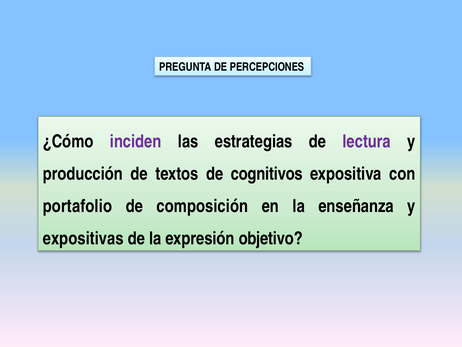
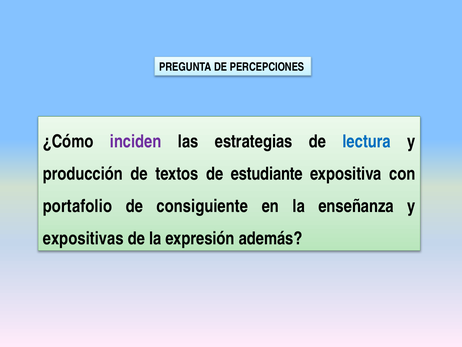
lectura colour: purple -> blue (367, 141)
cognitivos: cognitivos -> estudiante (267, 174)
composición: composición -> consiguiente (202, 206)
objetivo: objetivo -> además (271, 238)
